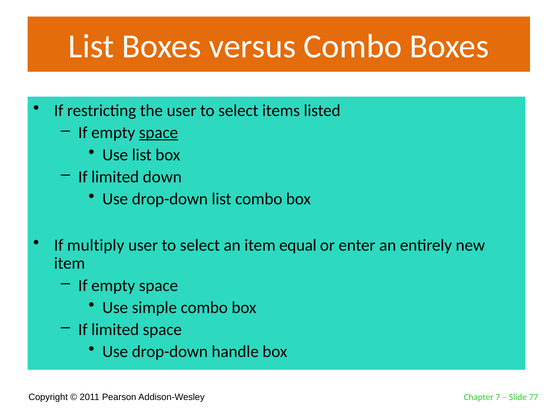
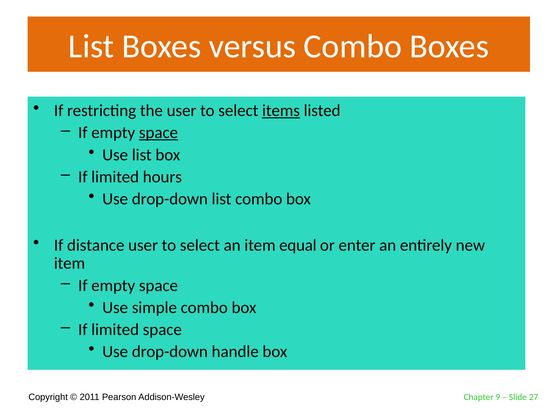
items underline: none -> present (281, 111)
down: down -> hours (162, 177)
multiply: multiply -> distance (96, 246)
7: 7 -> 9 (498, 398)
77: 77 -> 27 (534, 398)
